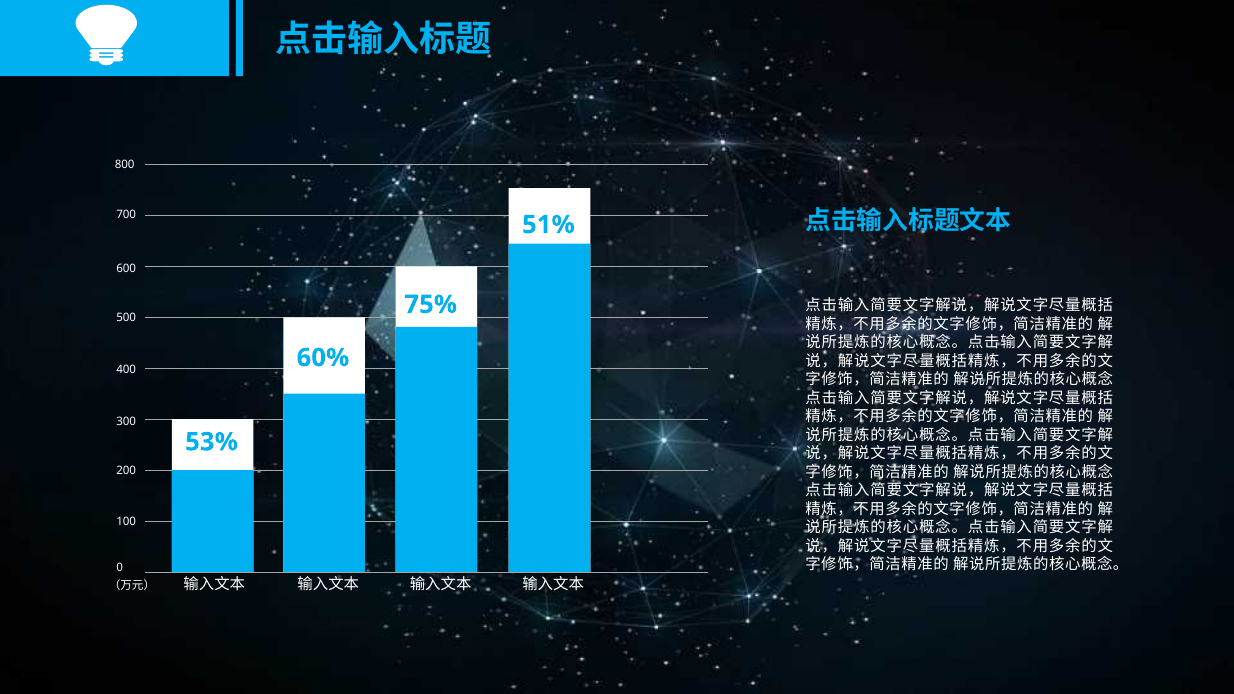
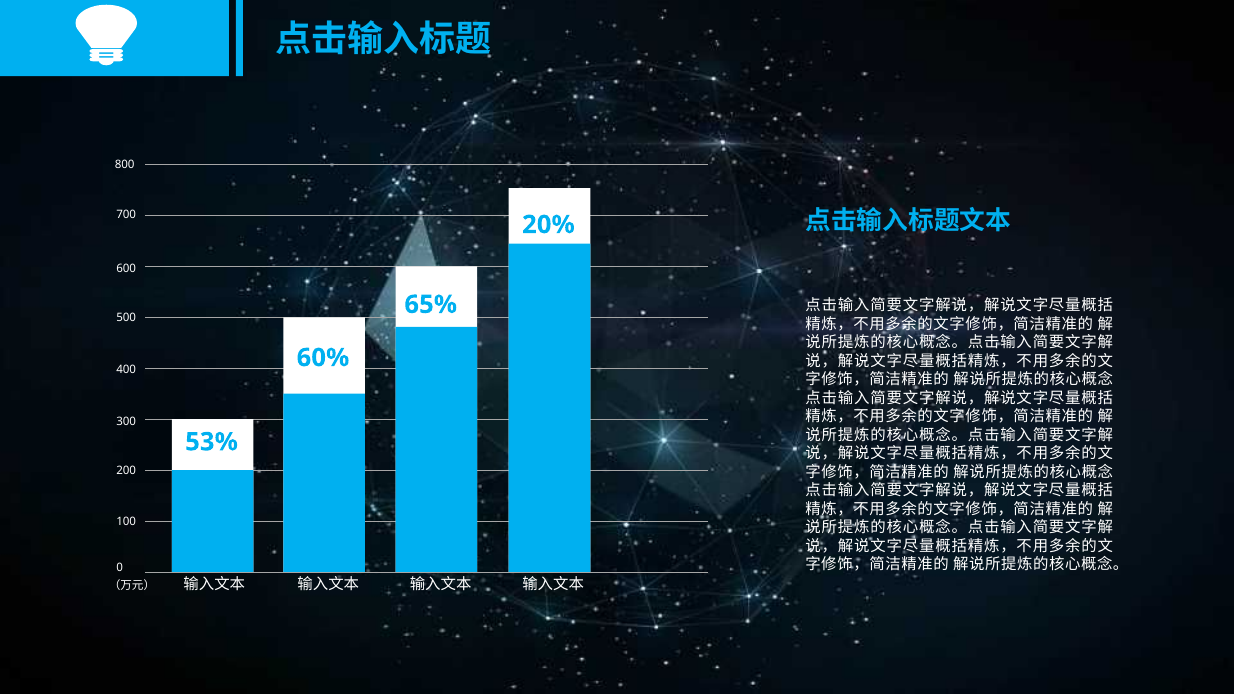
51%: 51% -> 20% (548, 225)
75%: 75% -> 65% (431, 305)
